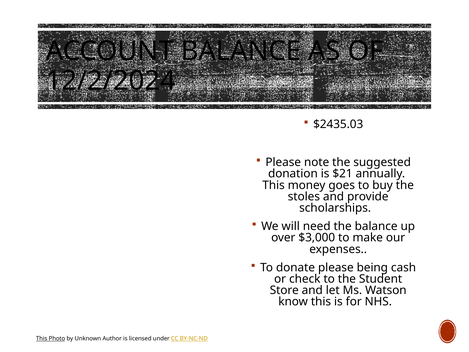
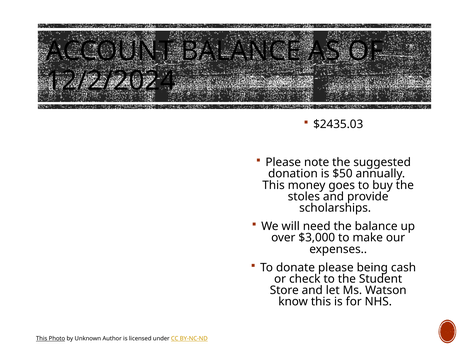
$21: $21 -> $50 (342, 174)
